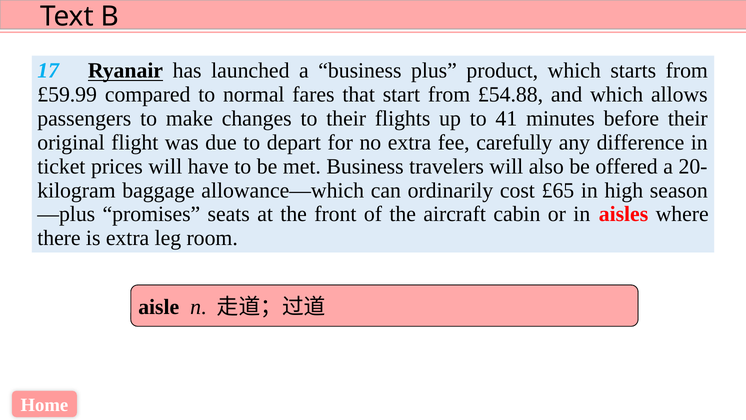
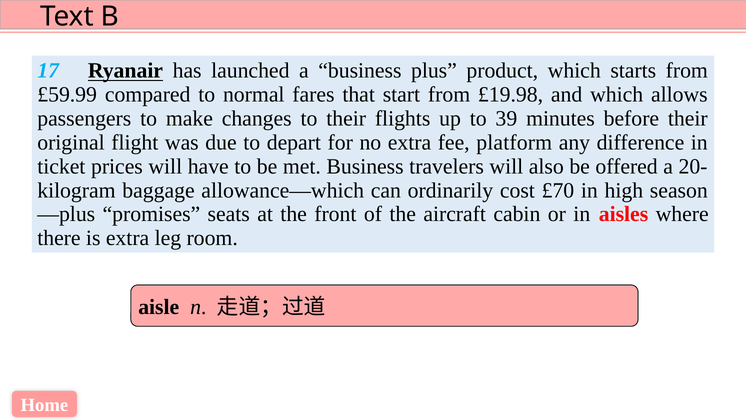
£54.88: £54.88 -> £19.98 (511, 95)
41: 41 -> 39 (506, 118)
carefully: carefully -> platform (514, 142)
£65: £65 -> £70 (558, 190)
